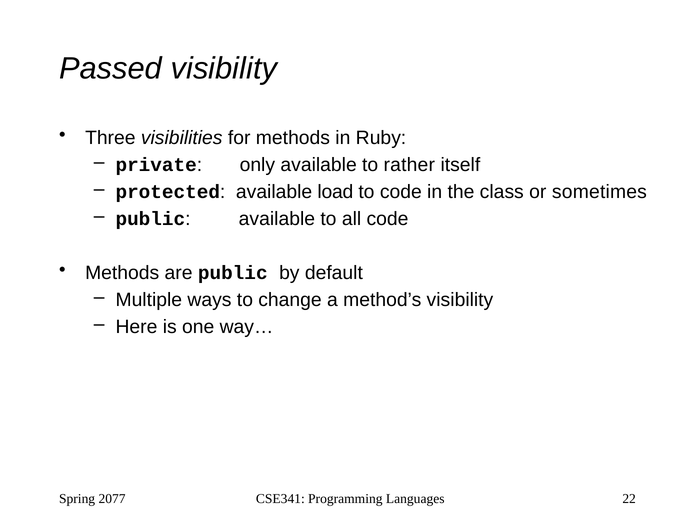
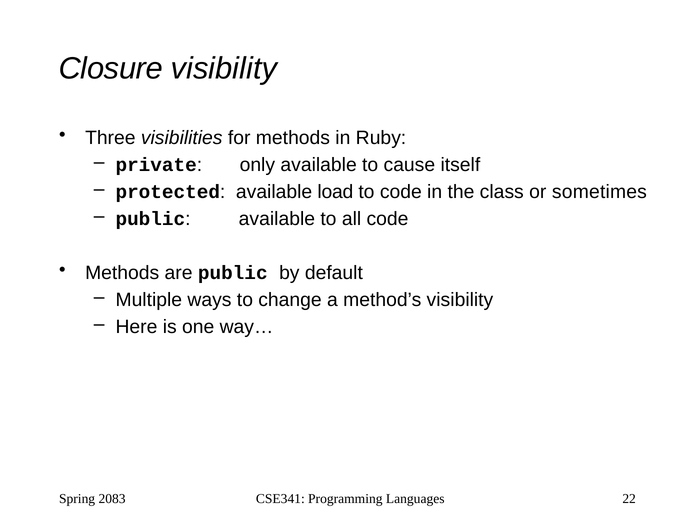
Passed: Passed -> Closure (111, 69)
rather: rather -> cause (409, 165)
2077: 2077 -> 2083 (112, 499)
